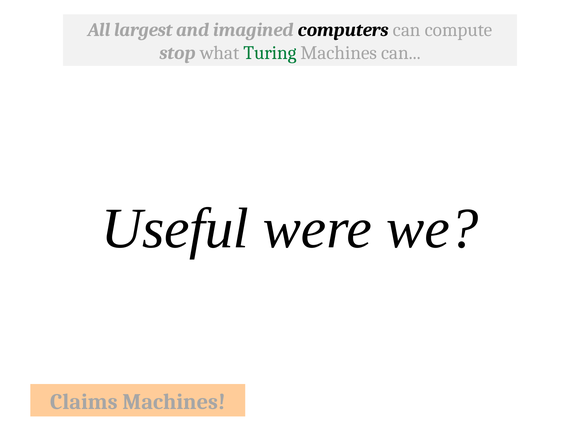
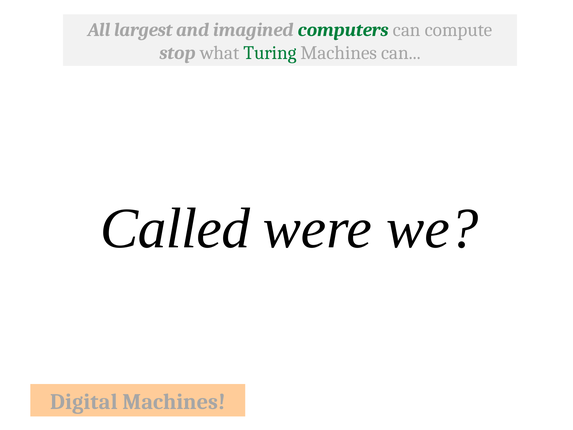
computers colour: black -> green (343, 30)
Useful: Useful -> Called (175, 229)
Claims: Claims -> Digital (84, 402)
